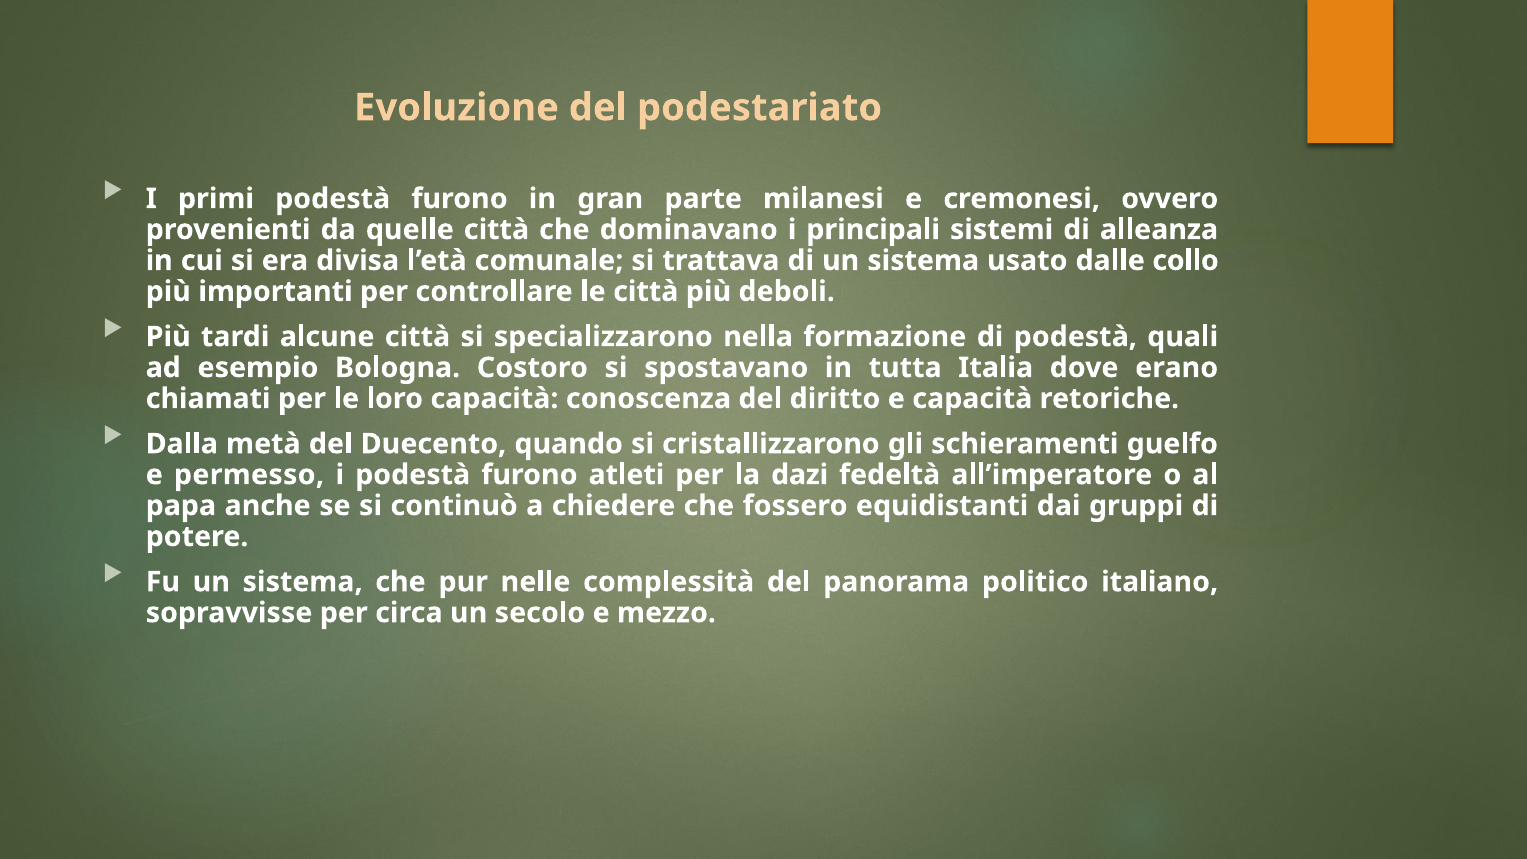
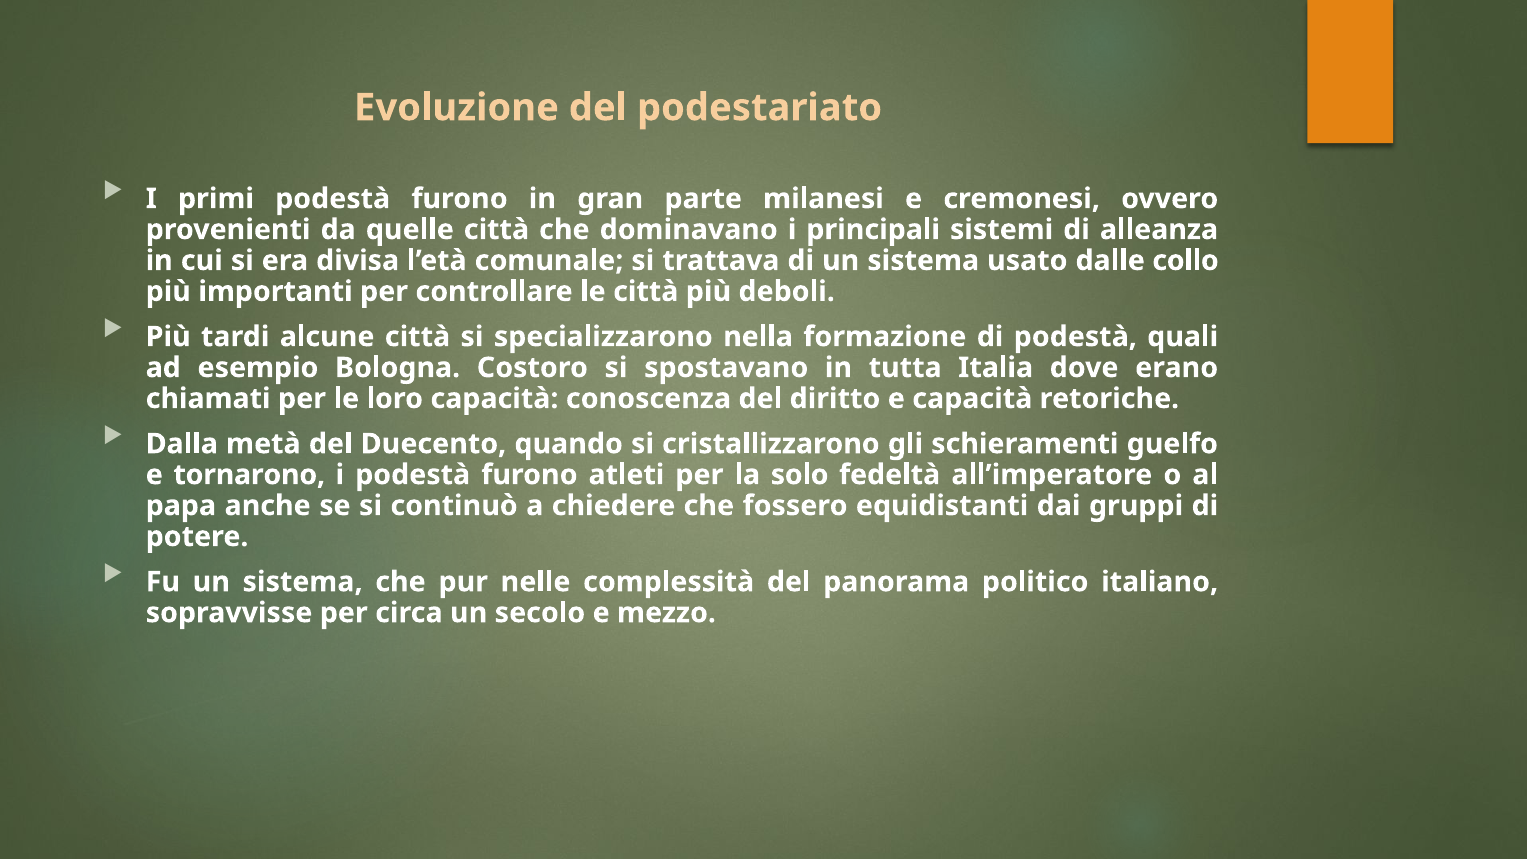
permesso: permesso -> tornarono (249, 475)
dazi: dazi -> solo (800, 475)
